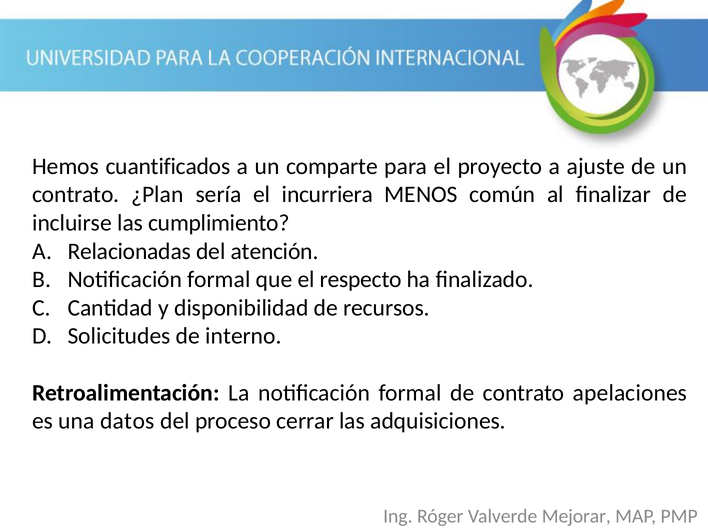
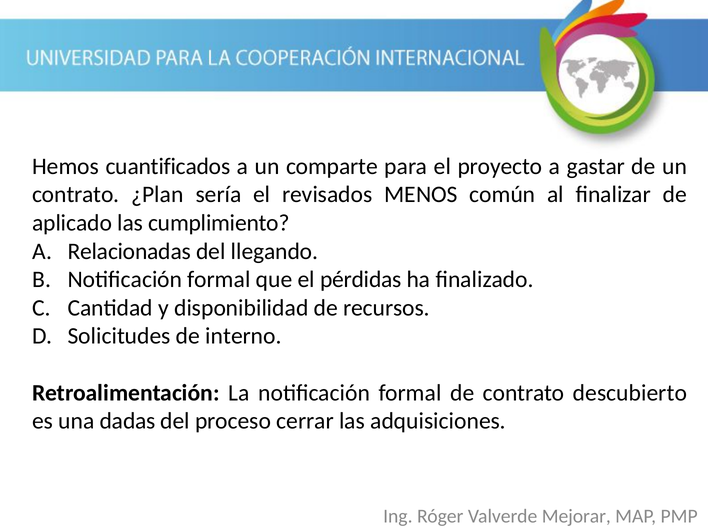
ajuste: ajuste -> gastar (596, 166)
incurriera: incurriera -> revisados (327, 195)
incluirse: incluirse -> aplicado (72, 223)
atención: atención -> llegando (275, 251)
respecto: respecto -> pérdidas (361, 280)
apelaciones: apelaciones -> descubierto (630, 393)
datos: datos -> dadas (128, 421)
